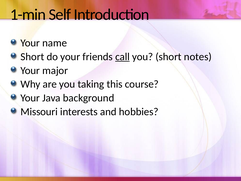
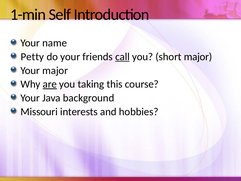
Short: Short -> Petty (32, 57)
short notes: notes -> major (198, 57)
are underline: none -> present (50, 84)
